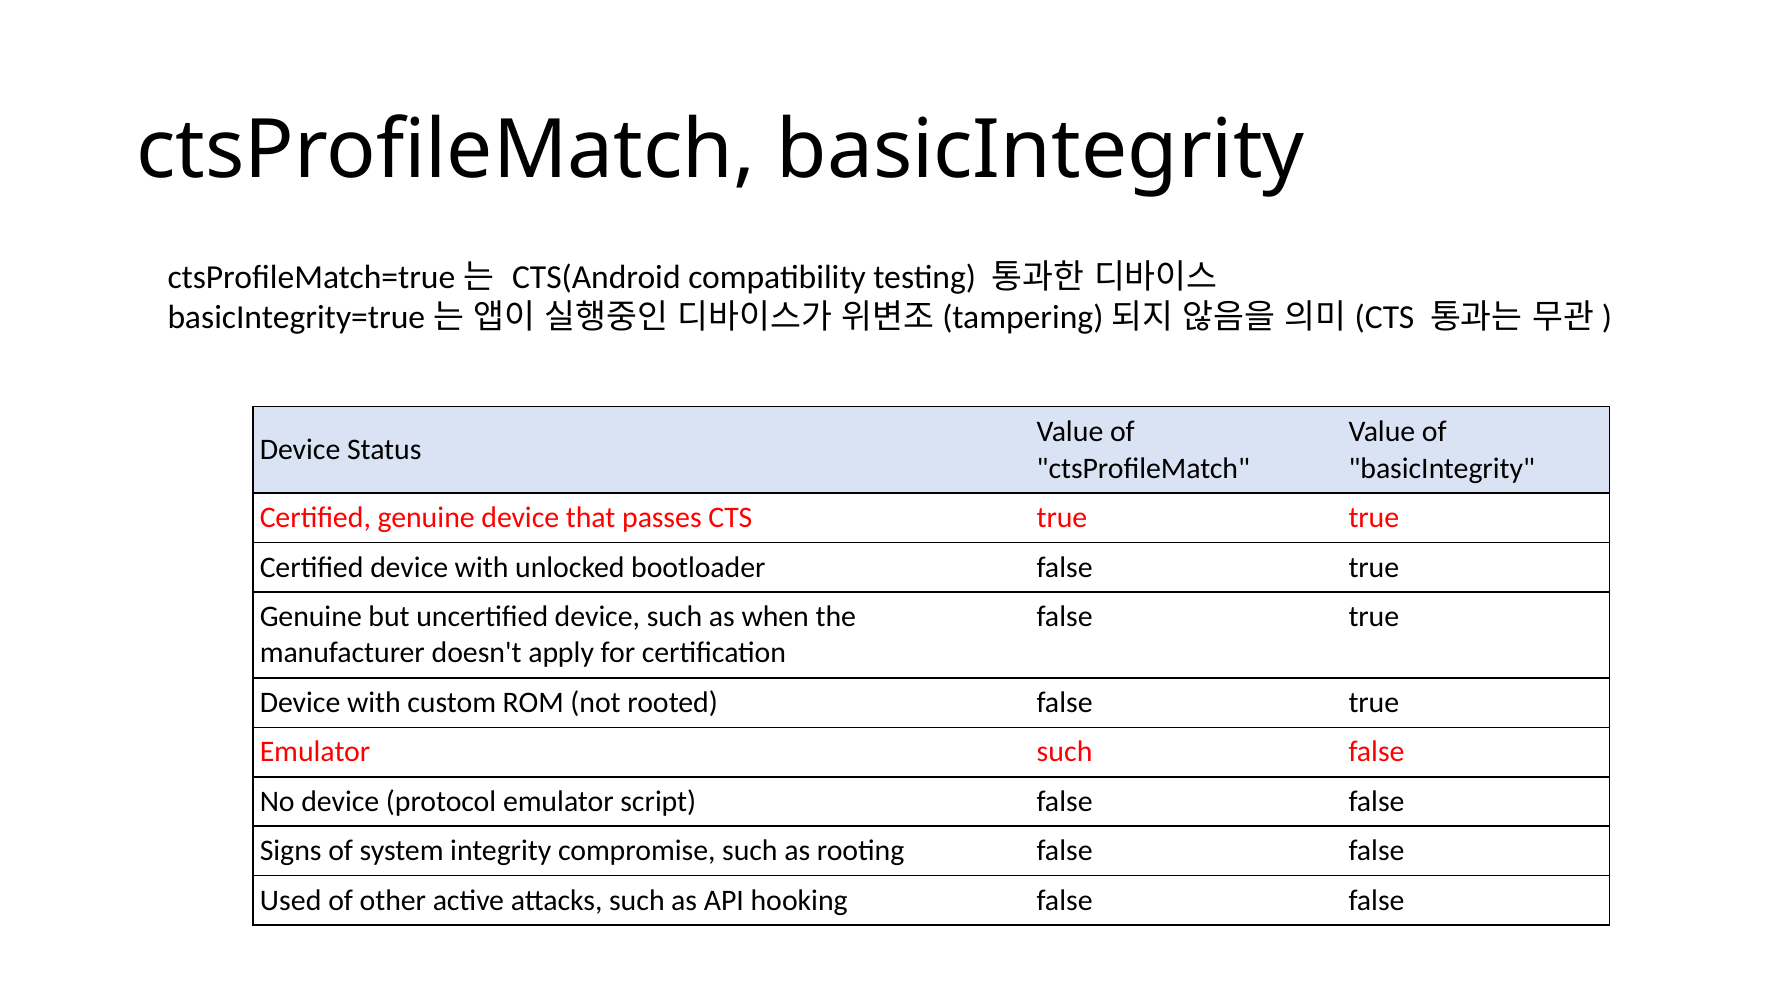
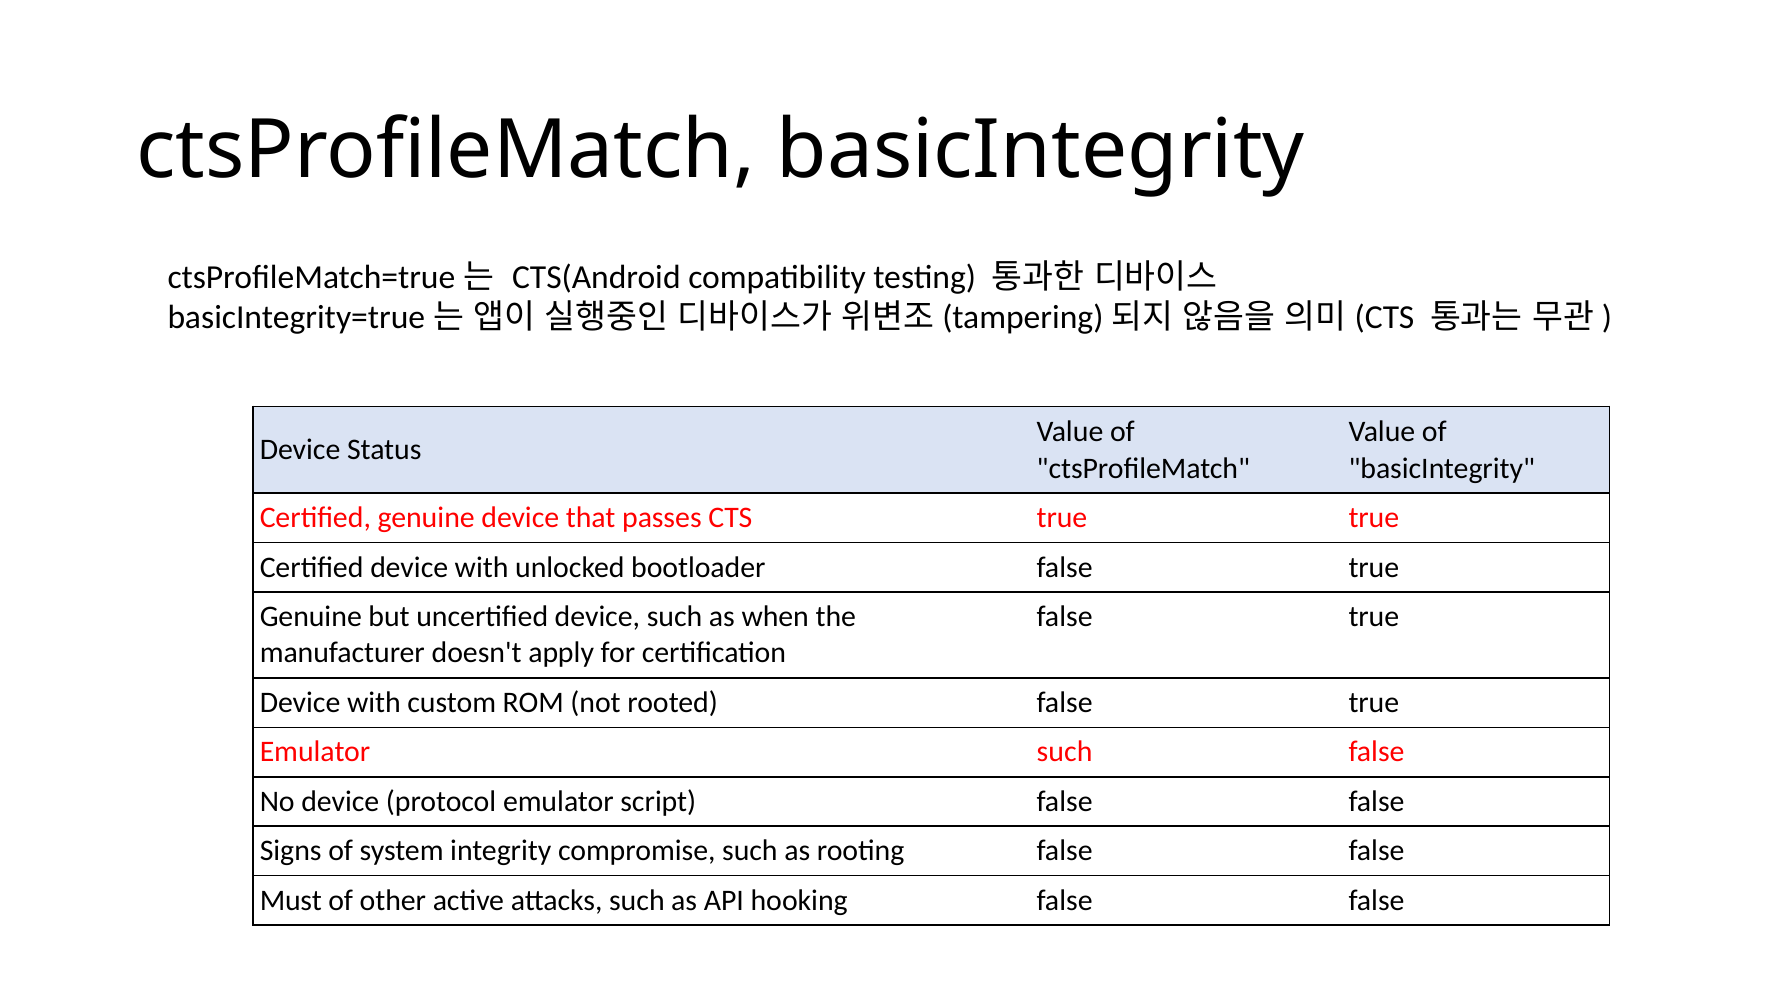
Used: Used -> Must (291, 901)
